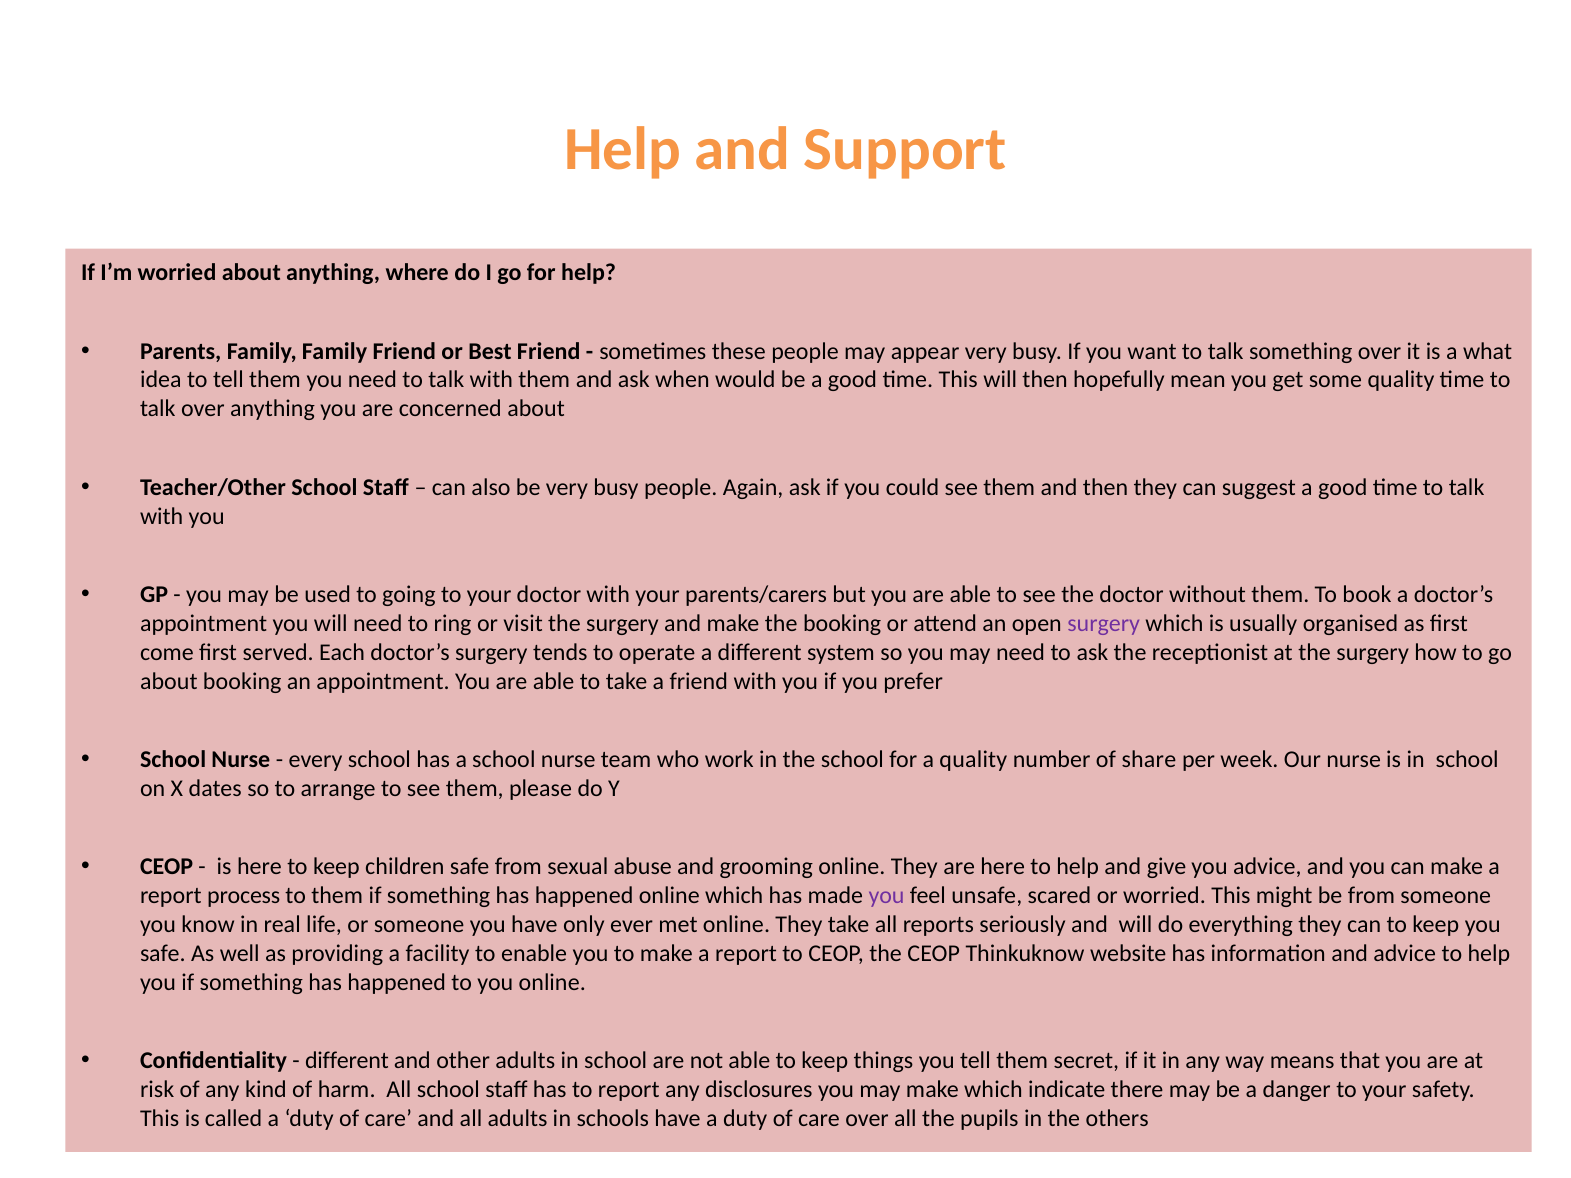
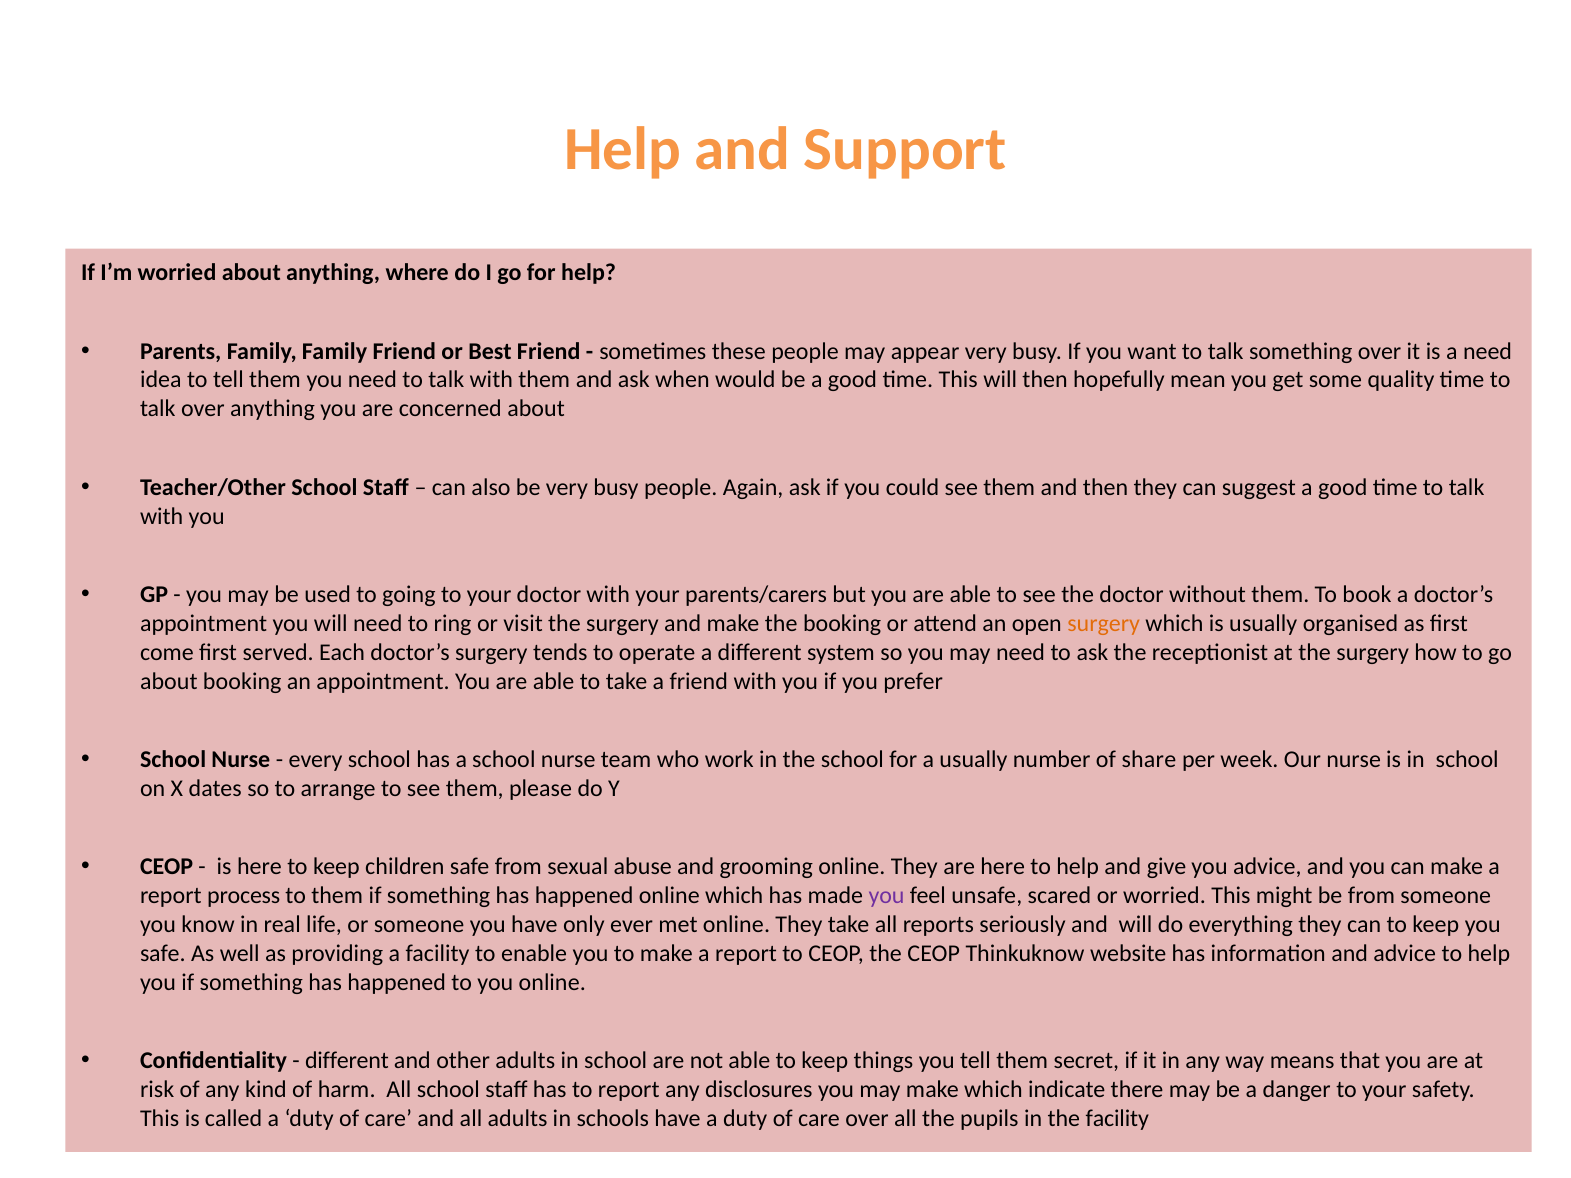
a what: what -> need (1488, 351)
surgery colour: purple -> orange (1104, 624)
a quality: quality -> usually (974, 760)
the others: others -> facility (1117, 1119)
